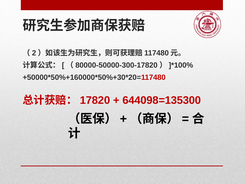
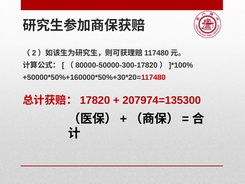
644098=135300: 644098=135300 -> 207974=135300 (162, 100)
